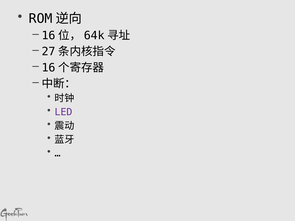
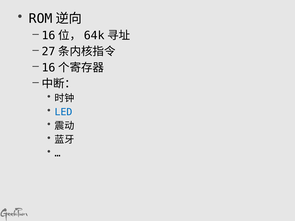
LED colour: purple -> blue (63, 112)
